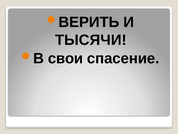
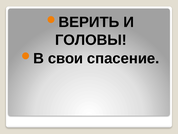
ТЫСЯЧИ: ТЫСЯЧИ -> ГОЛОВЫ (91, 40)
